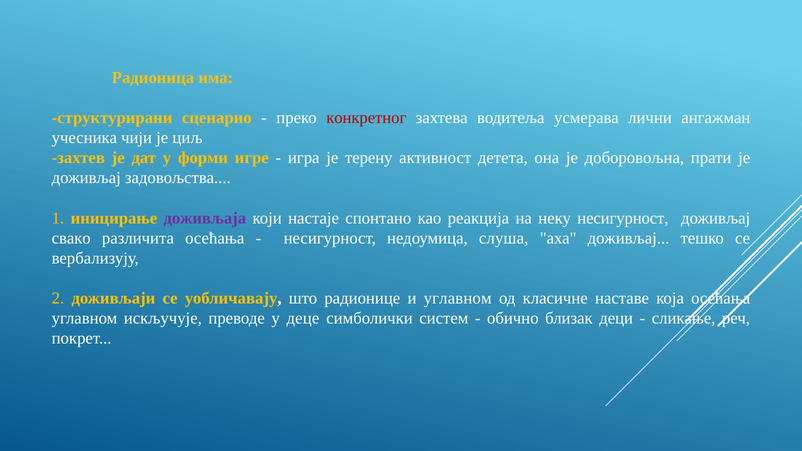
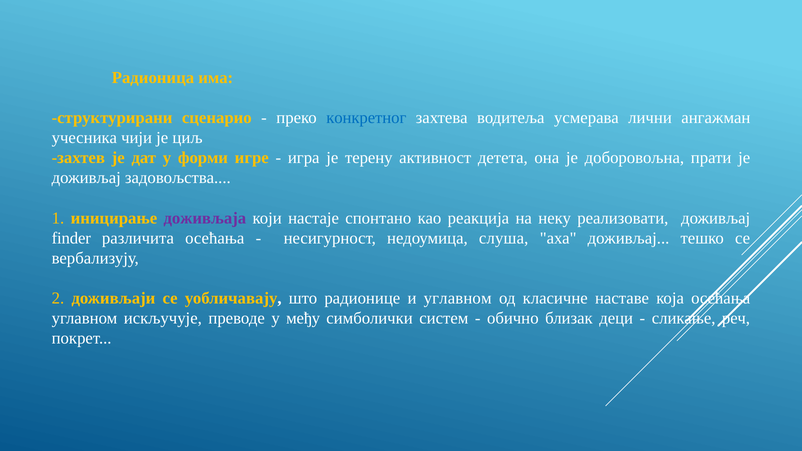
конкретног colour: red -> blue (366, 118)
неку несигурност: несигурност -> реализовати (623, 218)
свако: свако -> finder (71, 238)
деце: деце -> међу (303, 318)
